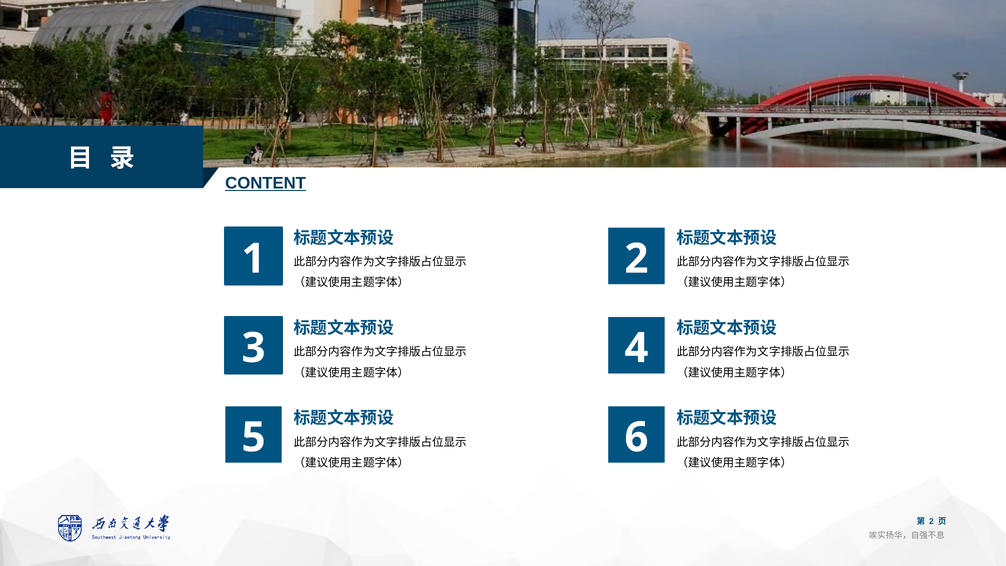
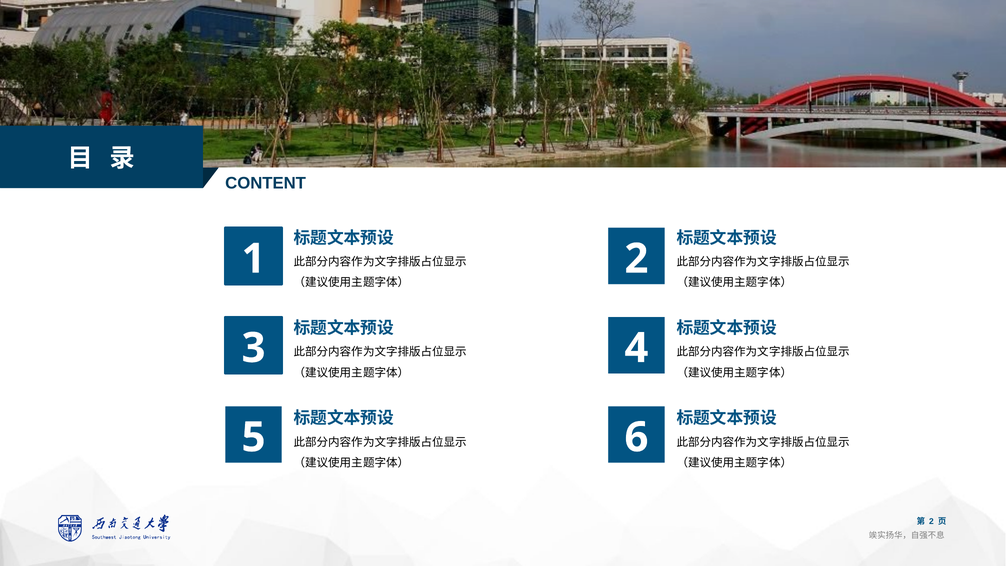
CONTENT underline: present -> none (266, 183)
